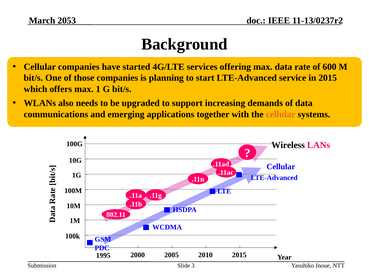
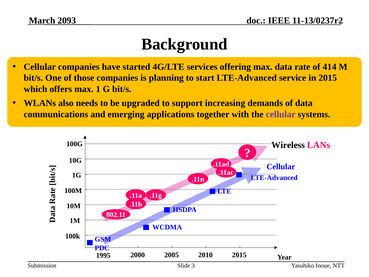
2053: 2053 -> 2093 (67, 21)
600: 600 -> 414 (330, 67)
cellular colour: orange -> purple (281, 114)
